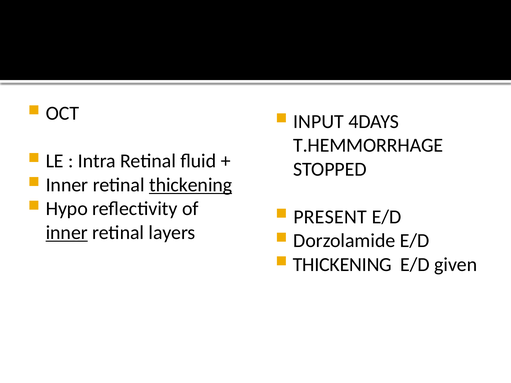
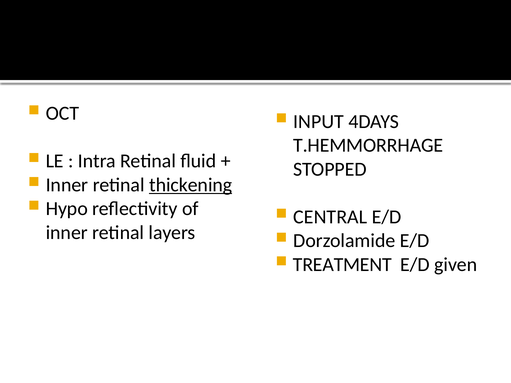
PRESENT: PRESENT -> CENTRAL (330, 217)
inner underline: present -> none (67, 233)
THICKENING: THICKENING -> TREATMENT (342, 265)
